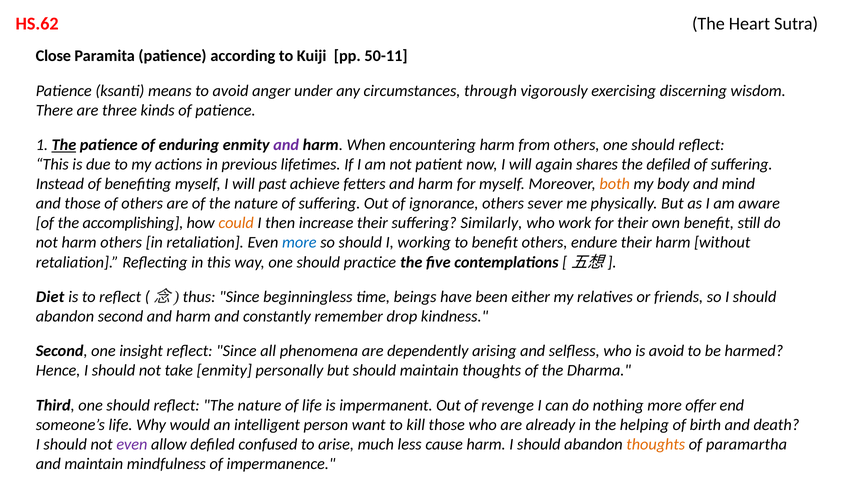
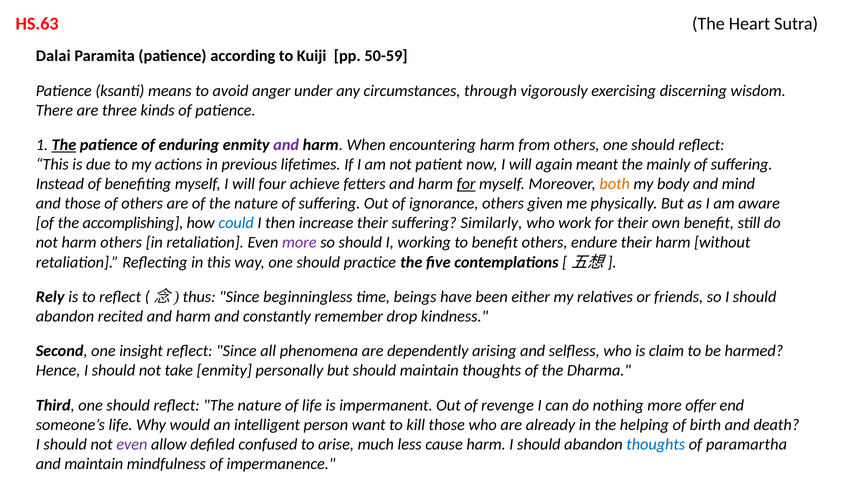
HS.62: HS.62 -> HS.63 (37, 24)
Close: Close -> Dalai (53, 56)
50-11: 50-11 -> 50-59 (386, 56)
shares: shares -> meant (597, 164)
the defiled: defiled -> mainly (668, 164)
past: past -> four (272, 184)
for underline: none -> present (466, 184)
sever: sever -> given (545, 203)
could colour: orange -> blue (236, 223)
more colour: blue -> purple (299, 242)
Diet: Diet -> Rely (50, 297)
abandon second: second -> recited (121, 316)
is avoid: avoid -> claim (667, 351)
thoughts colour: orange -> blue (656, 444)
